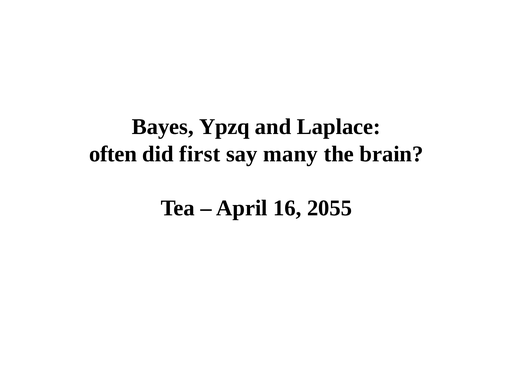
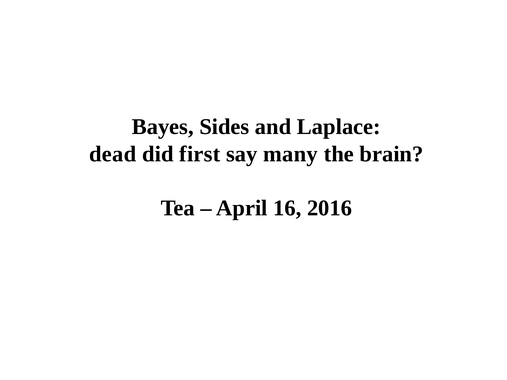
Ypzq: Ypzq -> Sides (224, 127)
often: often -> dead (113, 154)
2055: 2055 -> 2016 (330, 208)
